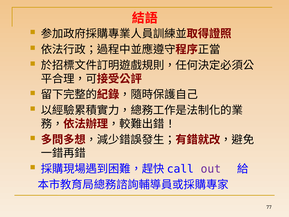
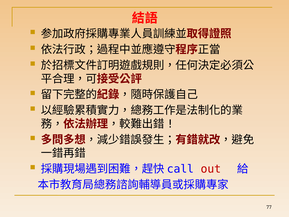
out colour: purple -> red (211, 169)
